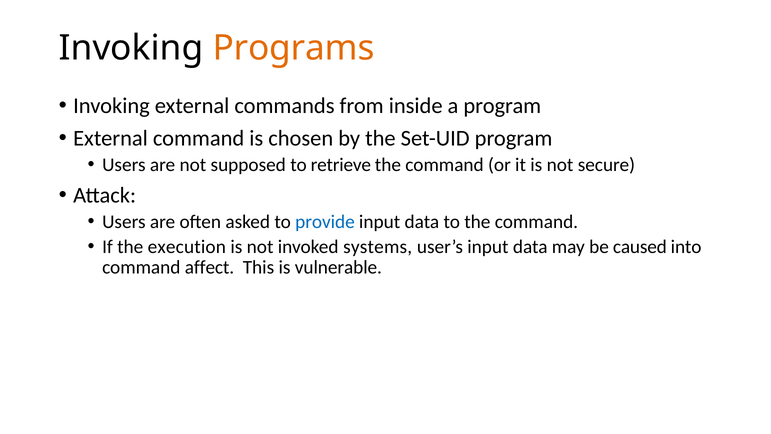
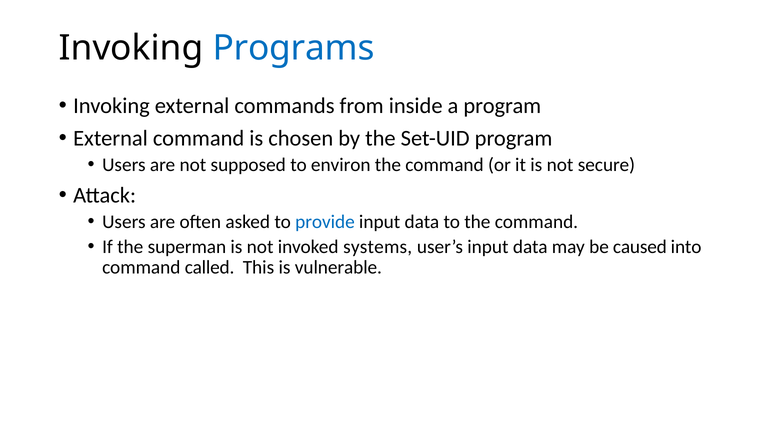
Programs colour: orange -> blue (294, 48)
retrieve: retrieve -> environ (341, 165)
execution: execution -> superman (187, 247)
affect: affect -> called (210, 267)
